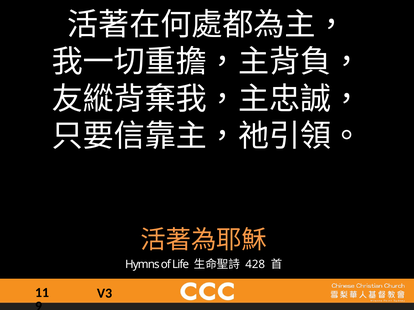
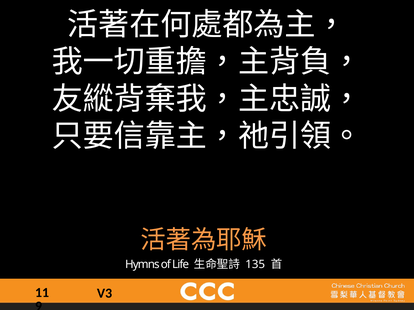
428: 428 -> 135 (255, 265)
